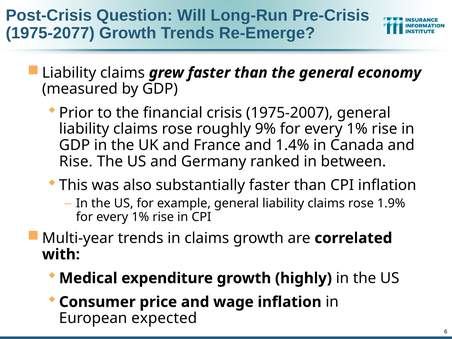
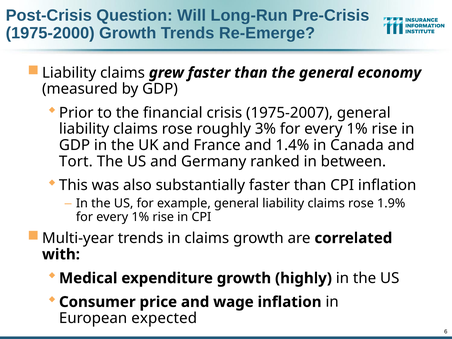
1975-2077: 1975-2077 -> 1975-2000 (50, 33)
9%: 9% -> 3% (265, 129)
Rise: Rise -> Tort (76, 162)
